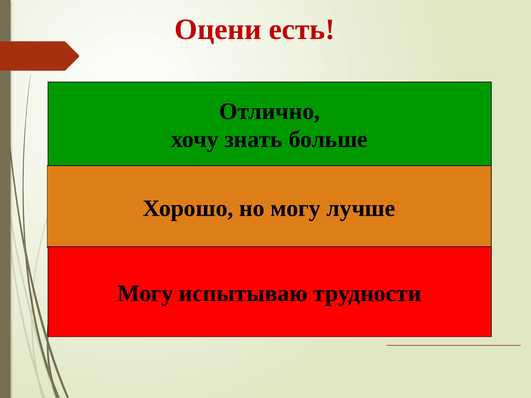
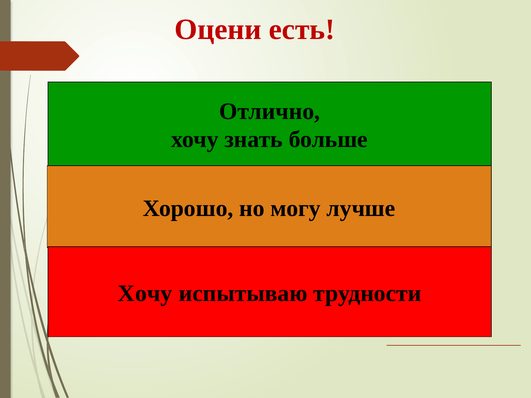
Могу: Могу -> Хочу (145, 294)
